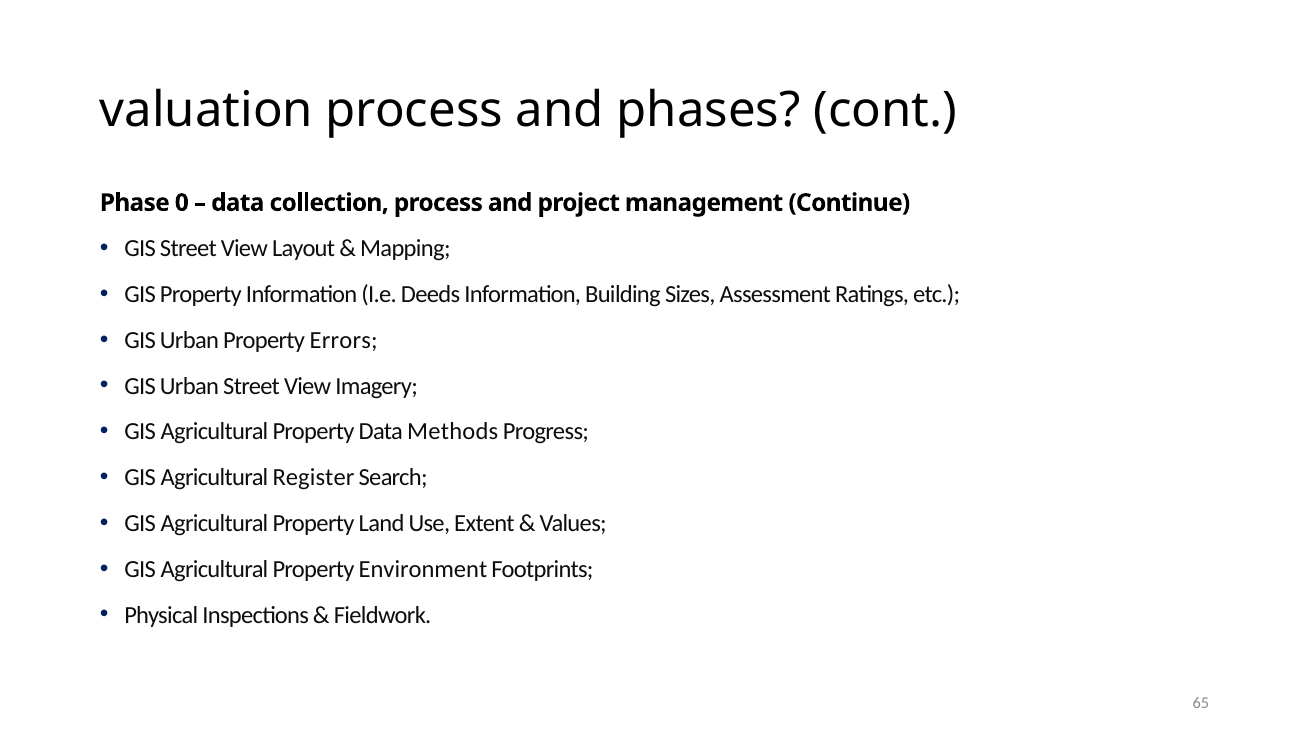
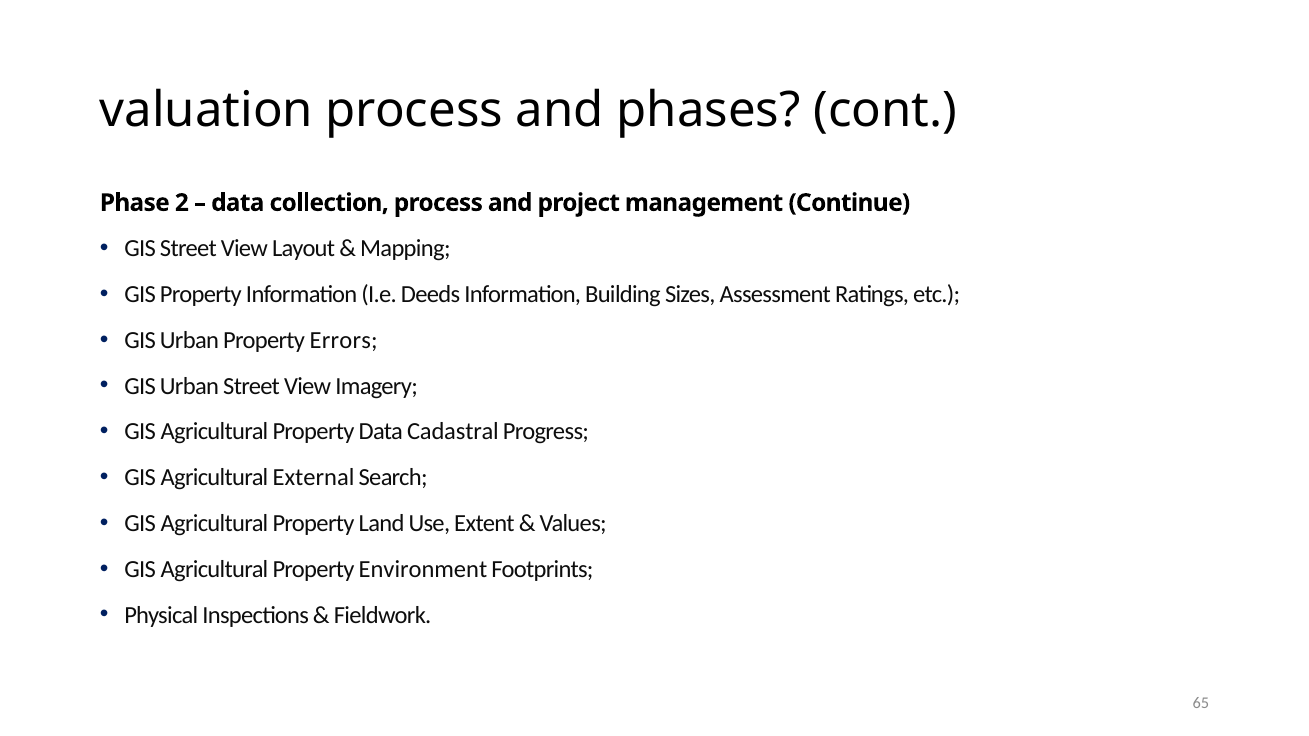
0: 0 -> 2 (182, 203)
Methods: Methods -> Cadastral (453, 432)
Register: Register -> External (314, 478)
